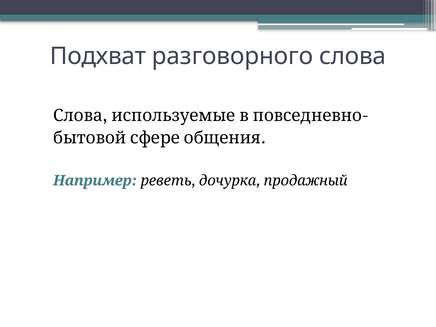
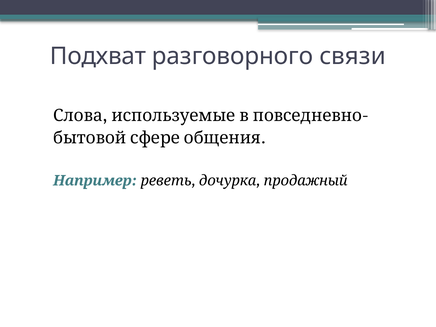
разговорного слова: слова -> связи (353, 56)
